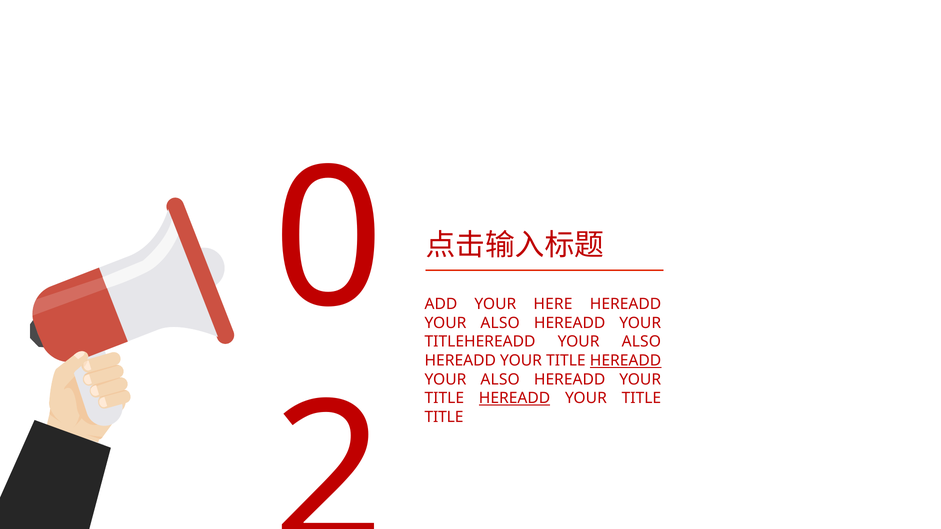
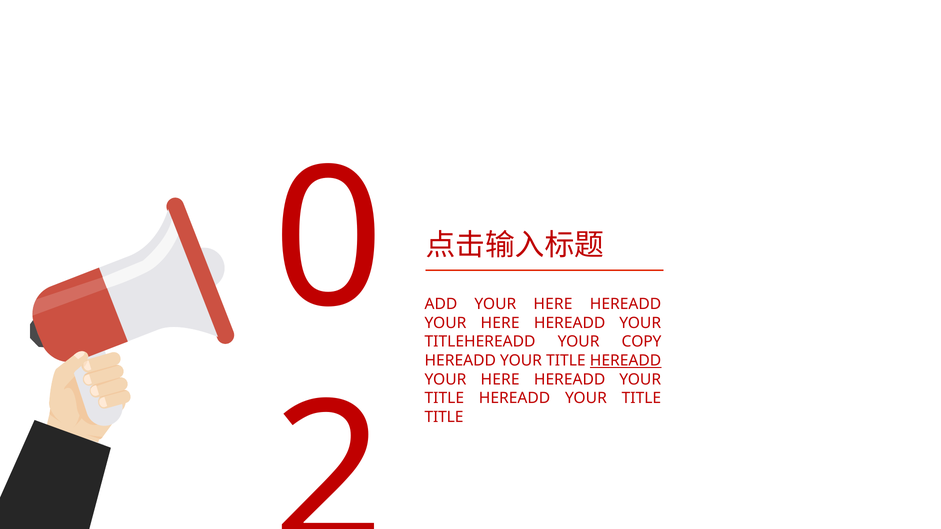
ALSO: ALSO -> HERE (500, 323)
TITLEHEREADD YOUR ALSO: ALSO -> COPY (641, 342)
ALSO: ALSO -> HERE (500, 380)
HEREADD underline: present -> none (515, 398)
